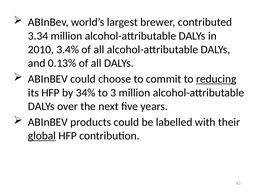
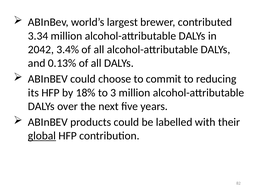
2010: 2010 -> 2042 (41, 50)
reducing underline: present -> none (216, 79)
34%: 34% -> 18% (86, 93)
